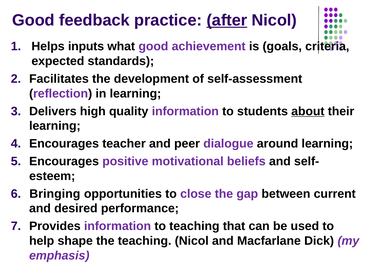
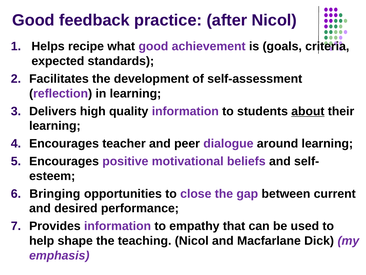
after underline: present -> none (227, 20)
inputs: inputs -> recipe (86, 46)
to teaching: teaching -> empathy (194, 226)
